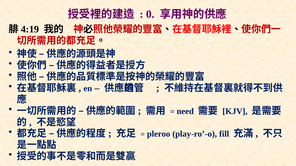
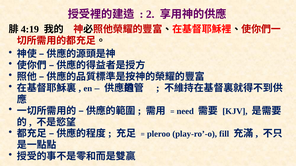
0: 0 -> 2 (150, 14)
